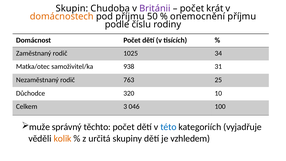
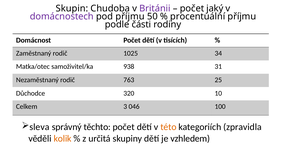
krát: krát -> jaký (215, 8)
domácnostech colour: orange -> purple (62, 16)
onemocnění: onemocnění -> procentuální (198, 16)
číslu: číslu -> části (141, 24)
muže: muže -> sleva (39, 127)
této colour: blue -> orange (168, 127)
vyjadřuje: vyjadřuje -> zpravidla (242, 127)
